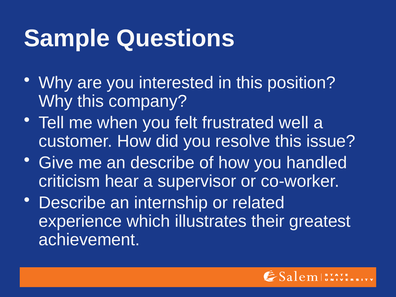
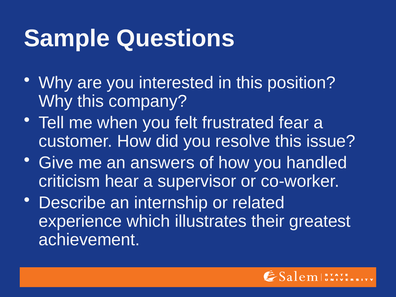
well: well -> fear (294, 123)
an describe: describe -> answers (162, 163)
